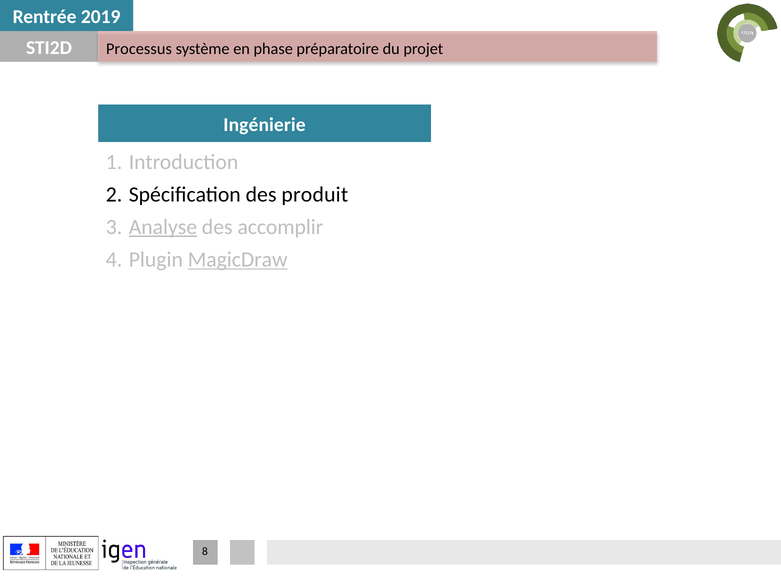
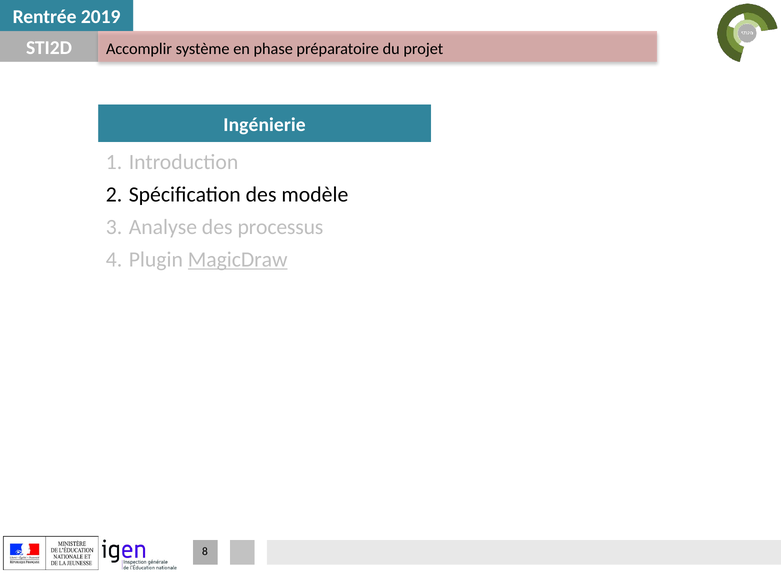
Processus: Processus -> Accomplir (139, 49)
produit: produit -> modèle (315, 194)
Analyse underline: present -> none (163, 227)
accomplir: accomplir -> processus (280, 227)
